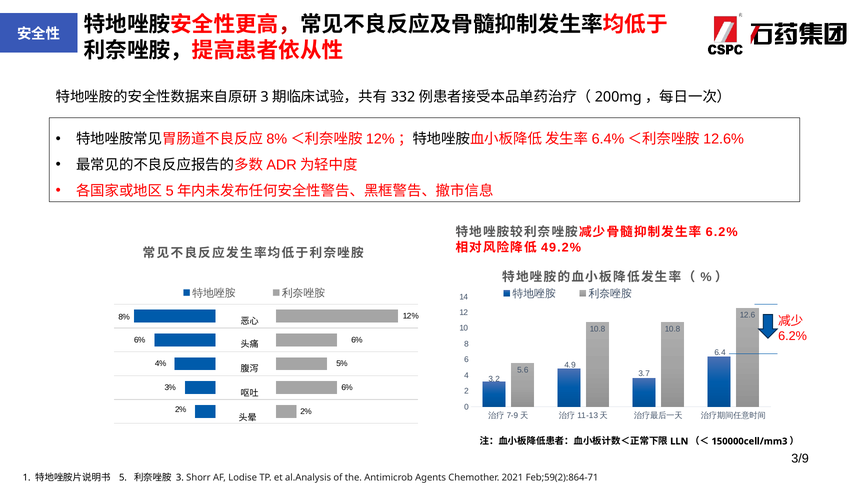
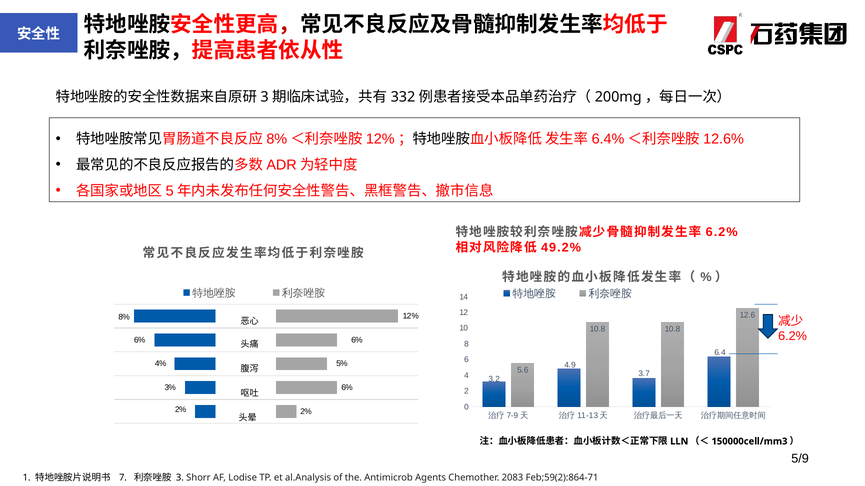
3/9: 3/9 -> 5/9 (800, 459)
5: 5 -> 7 (123, 478)
2021: 2021 -> 2083 (512, 478)
